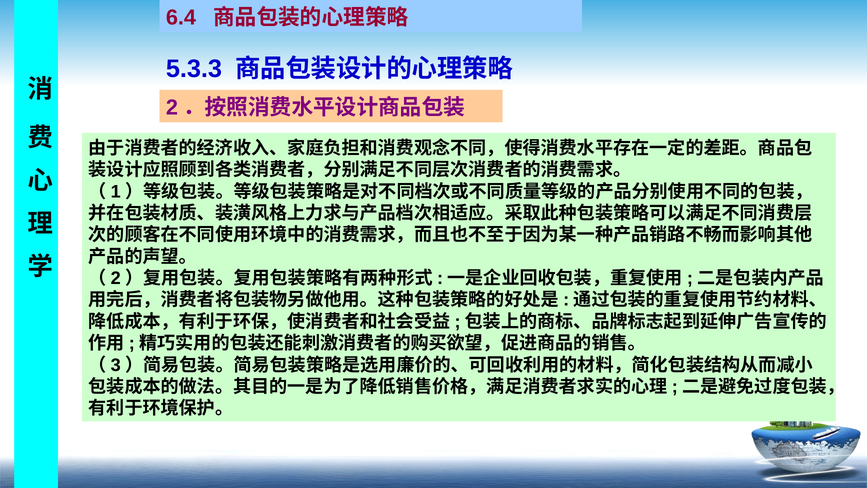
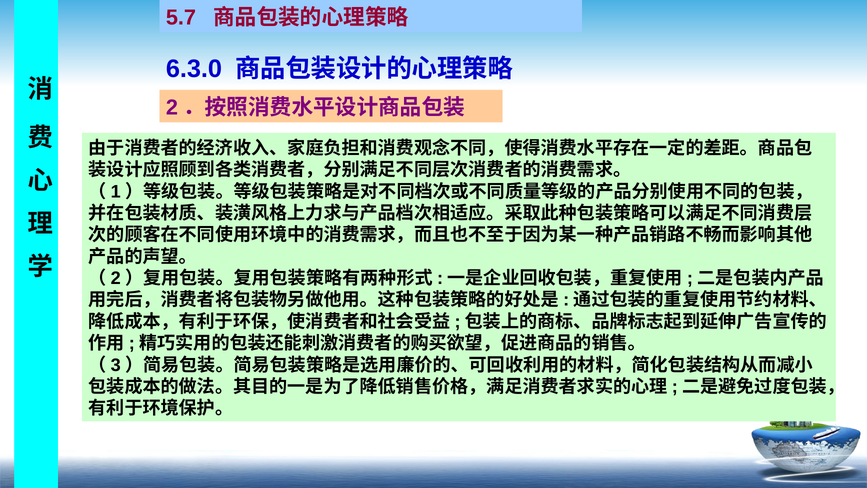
6.4: 6.4 -> 5.7 (181, 18)
5.3.3: 5.3.3 -> 6.3.0 (194, 69)
